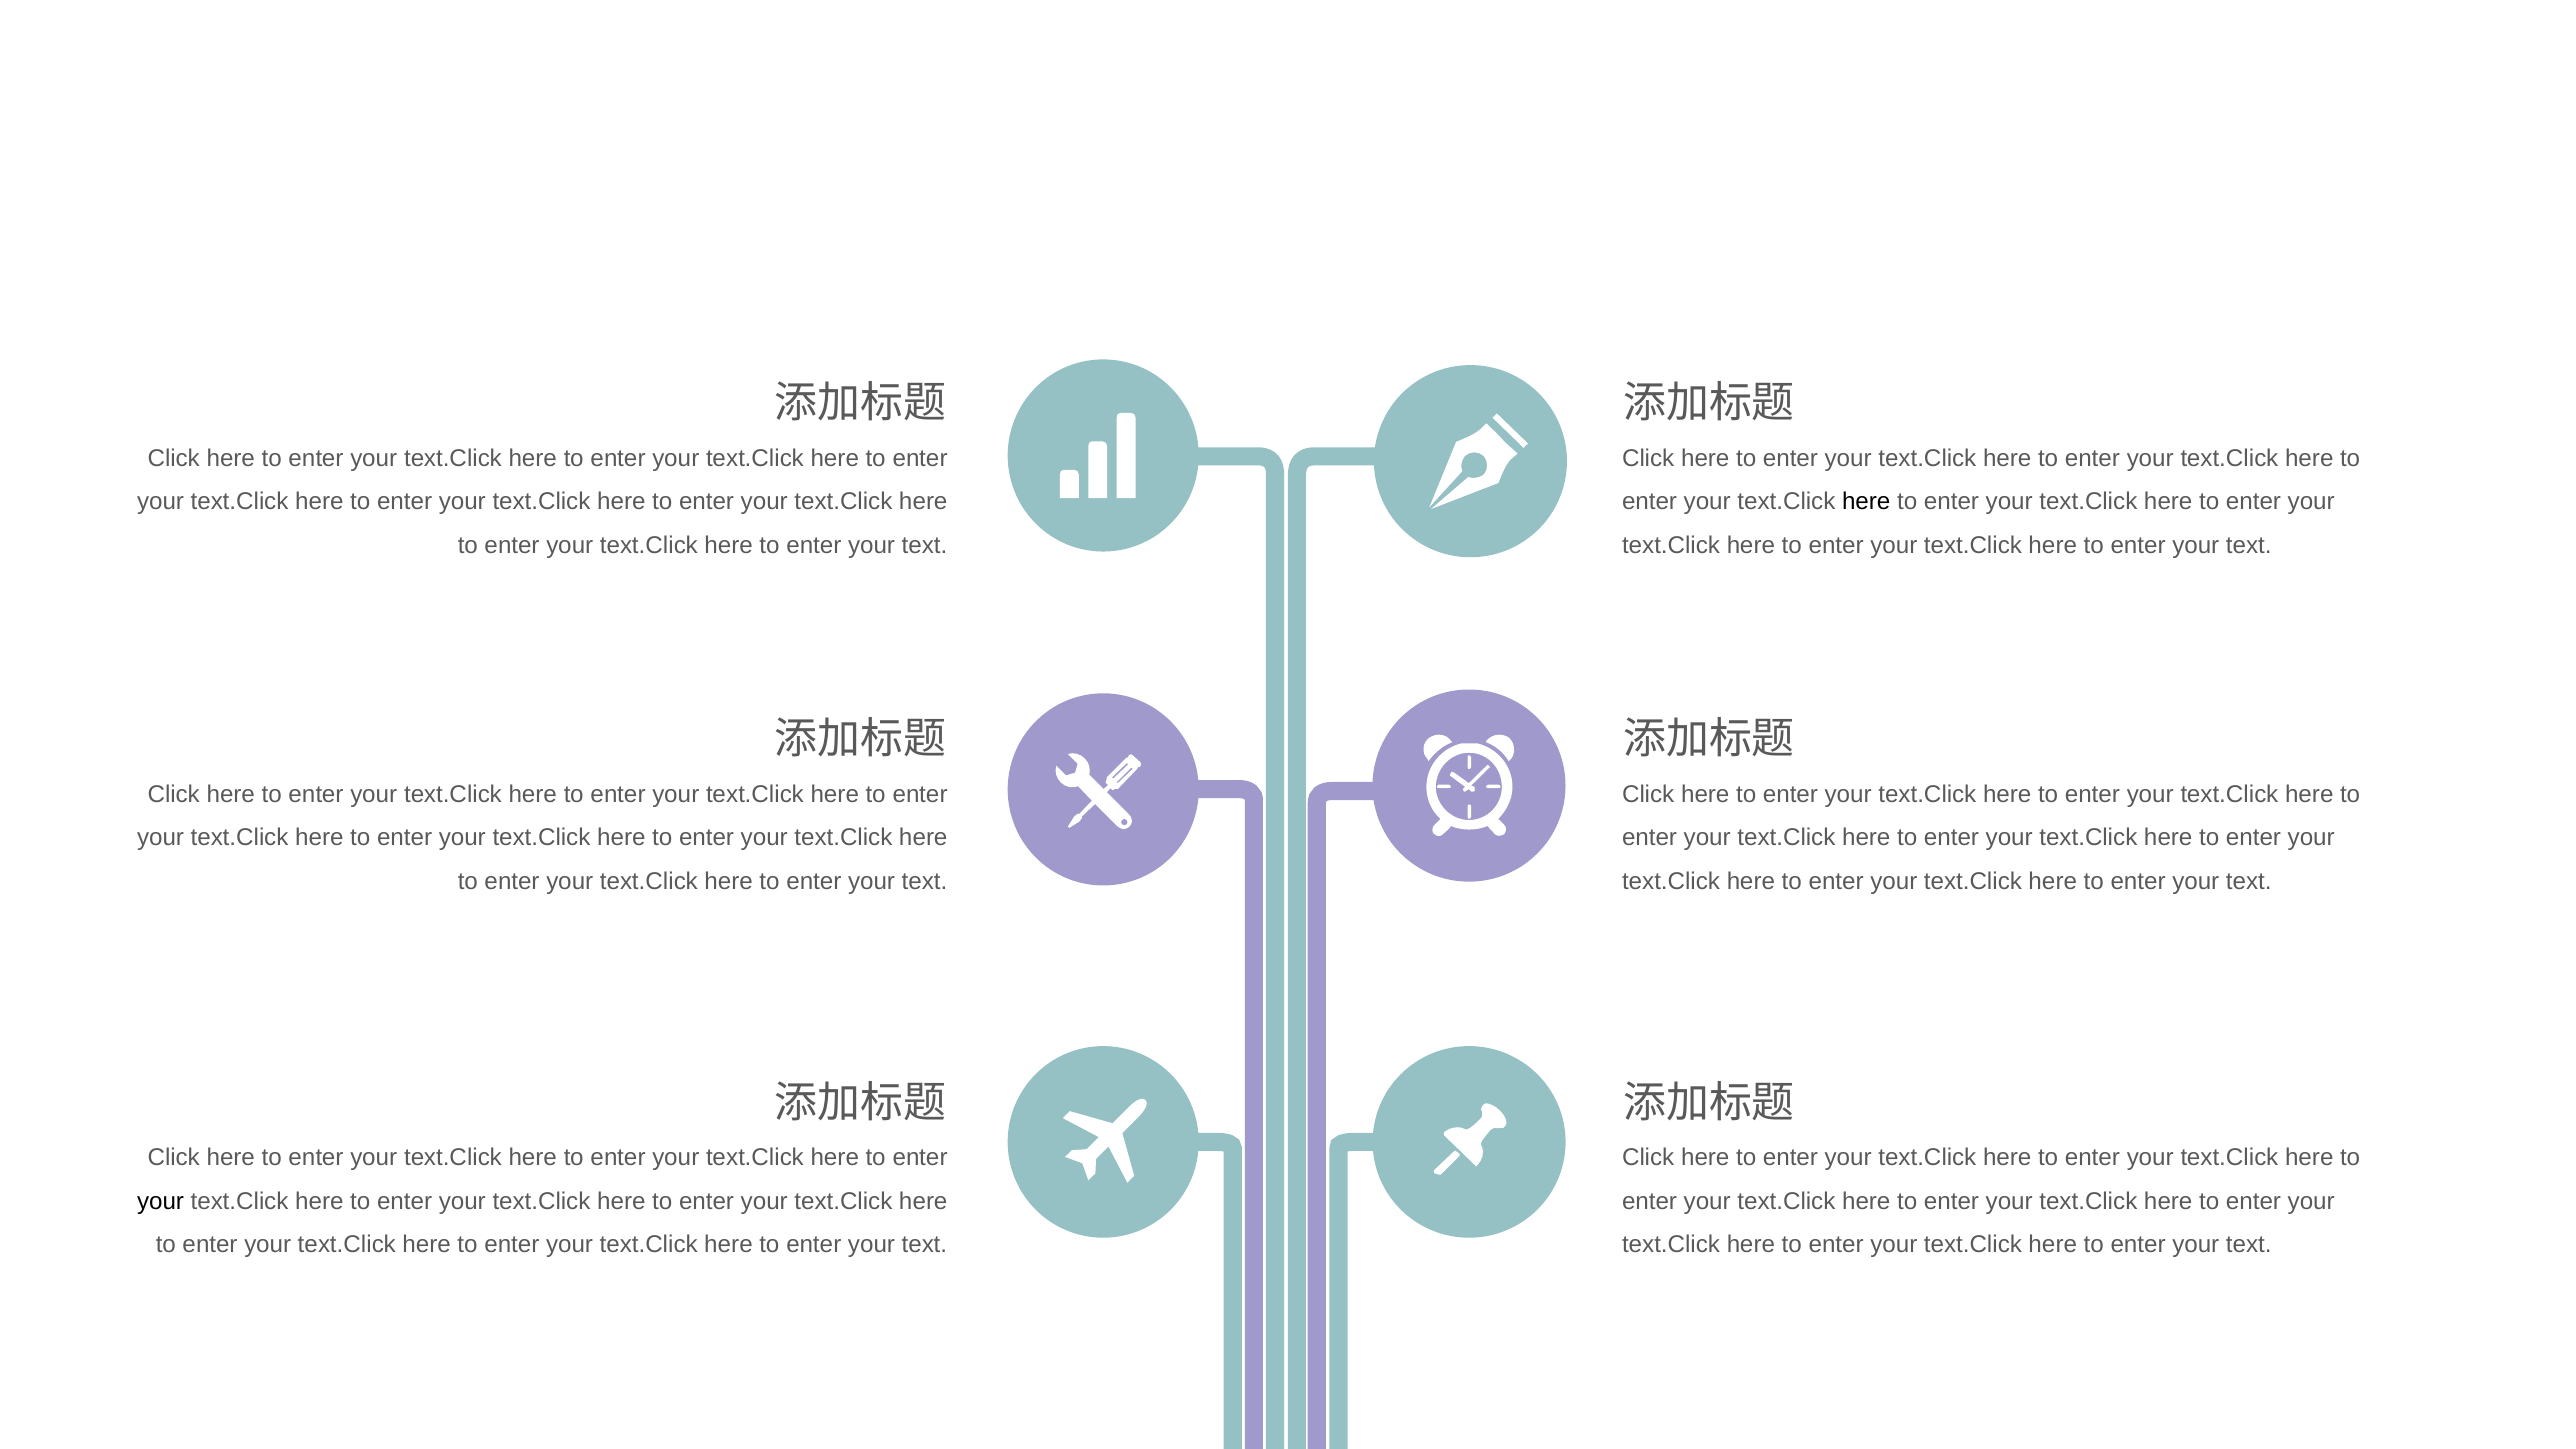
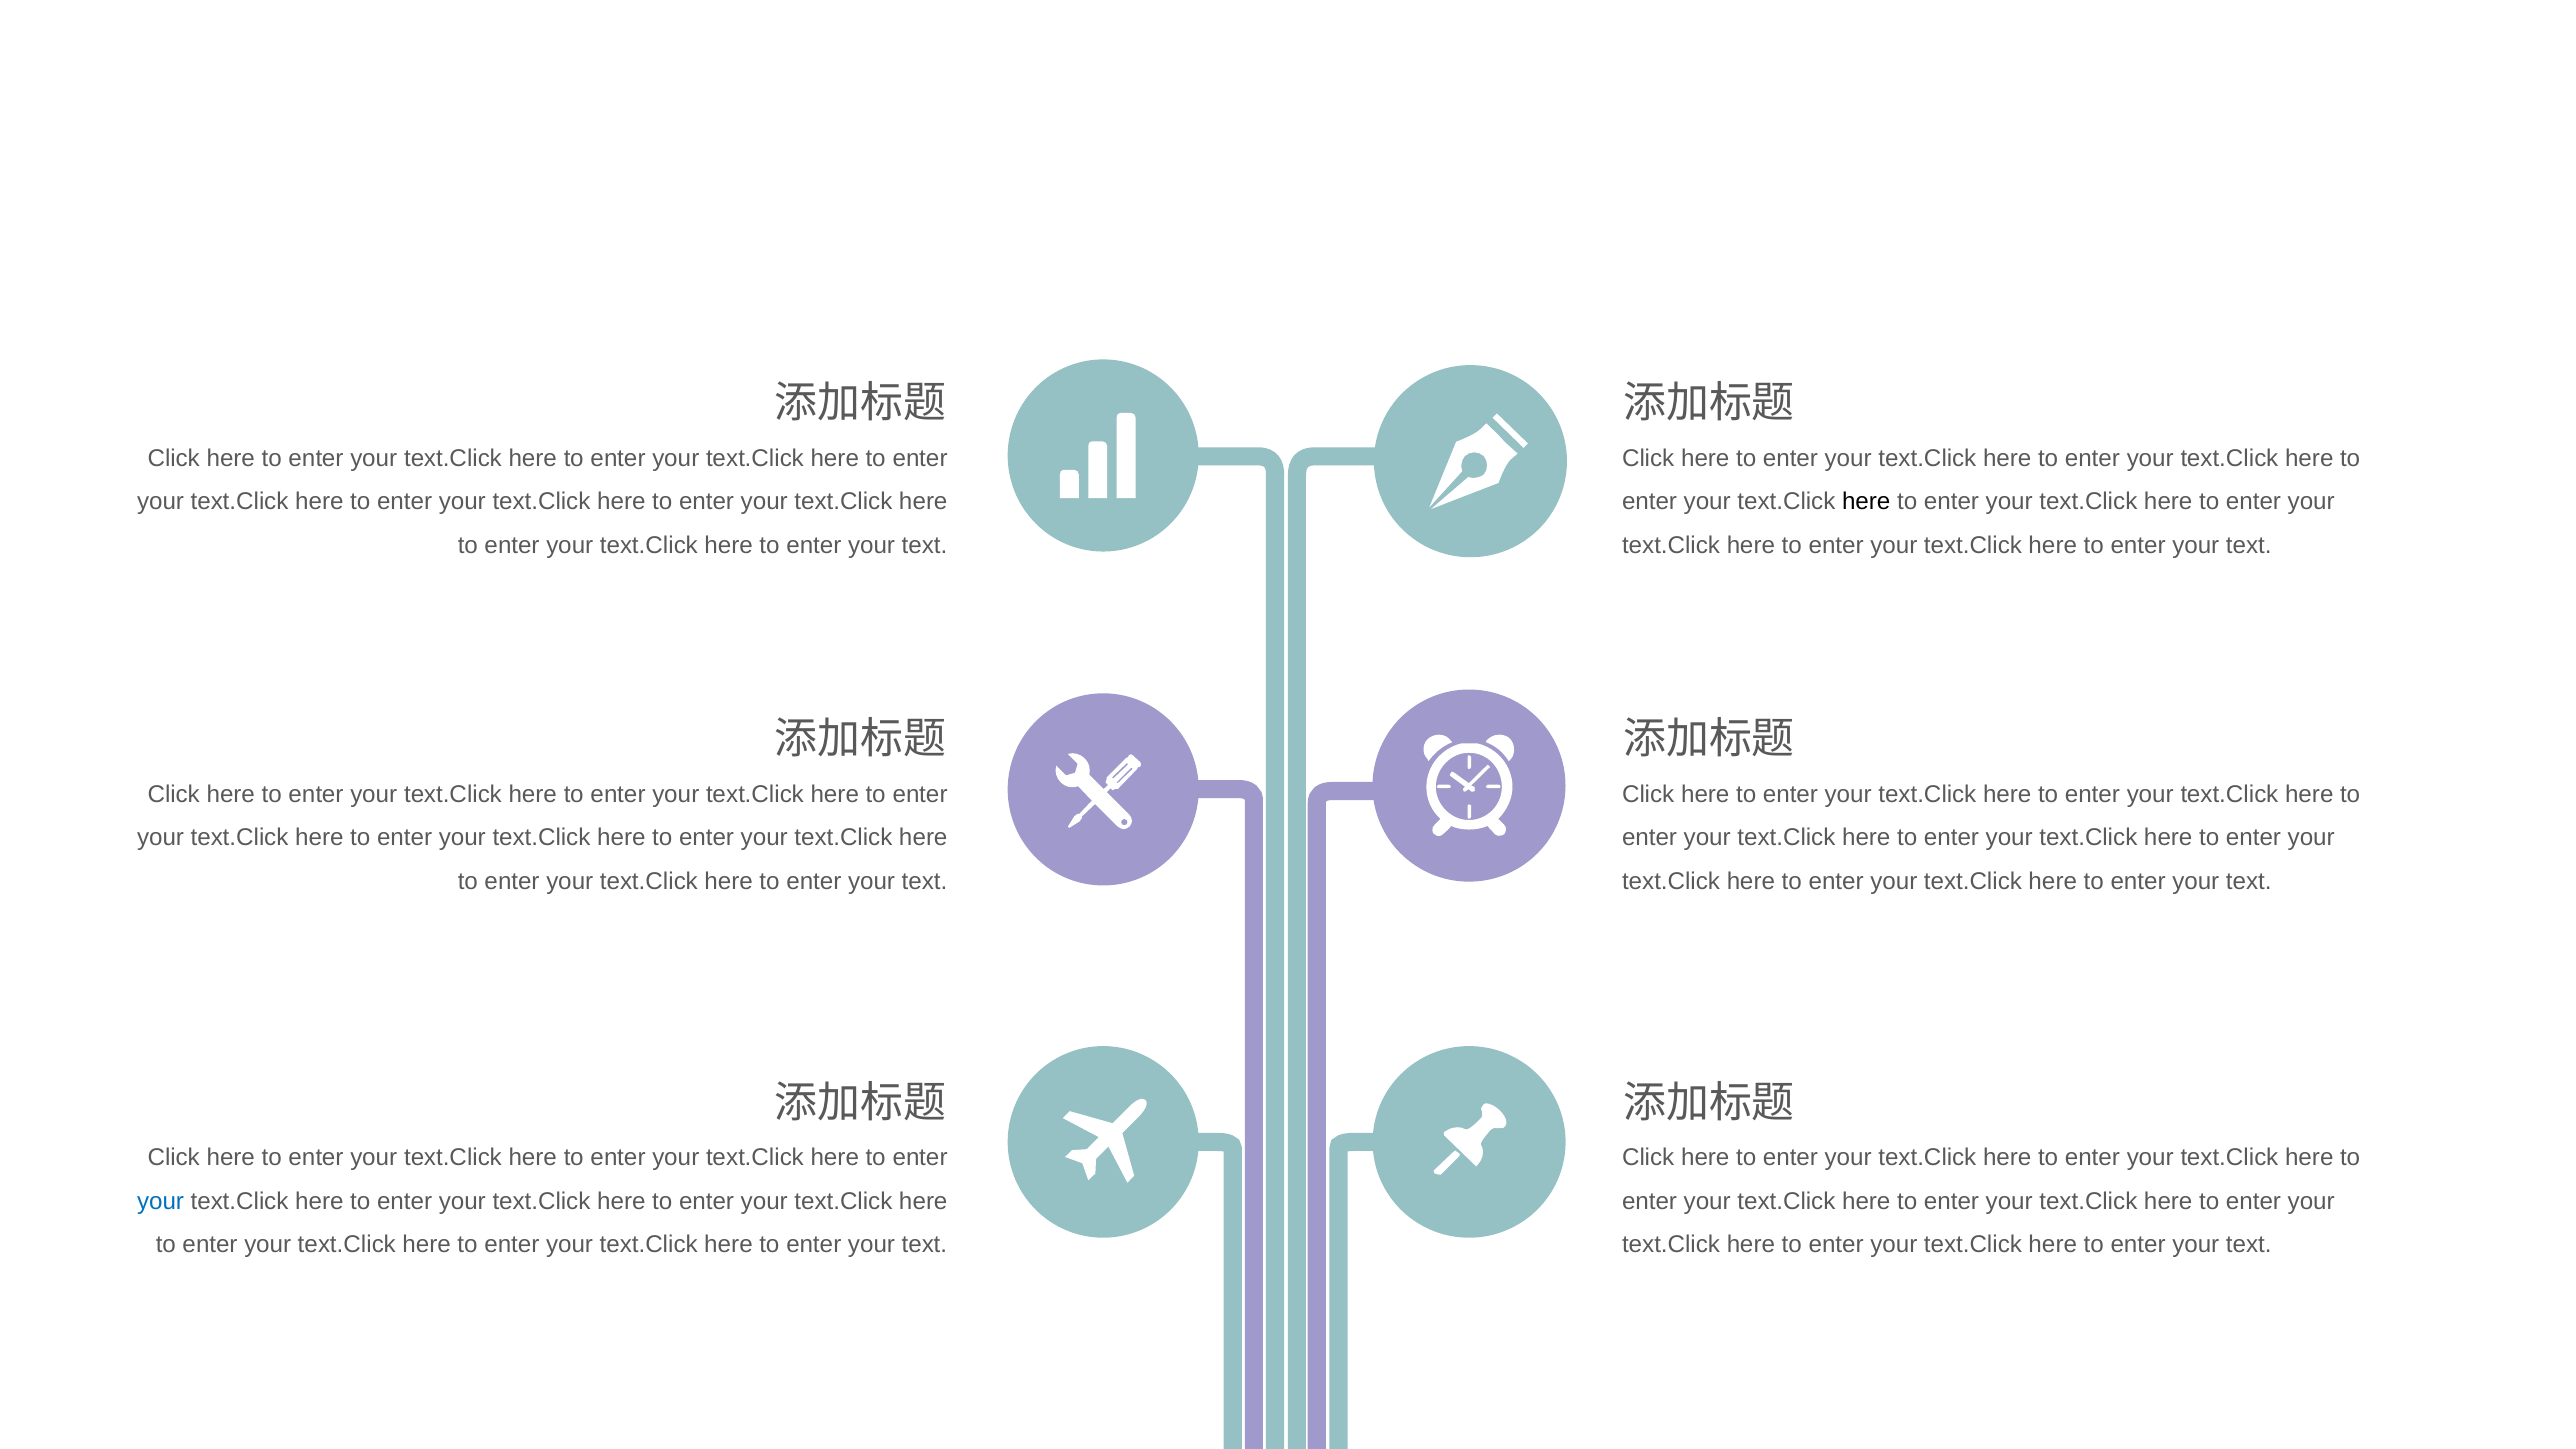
your colour: black -> blue (161, 1201)
